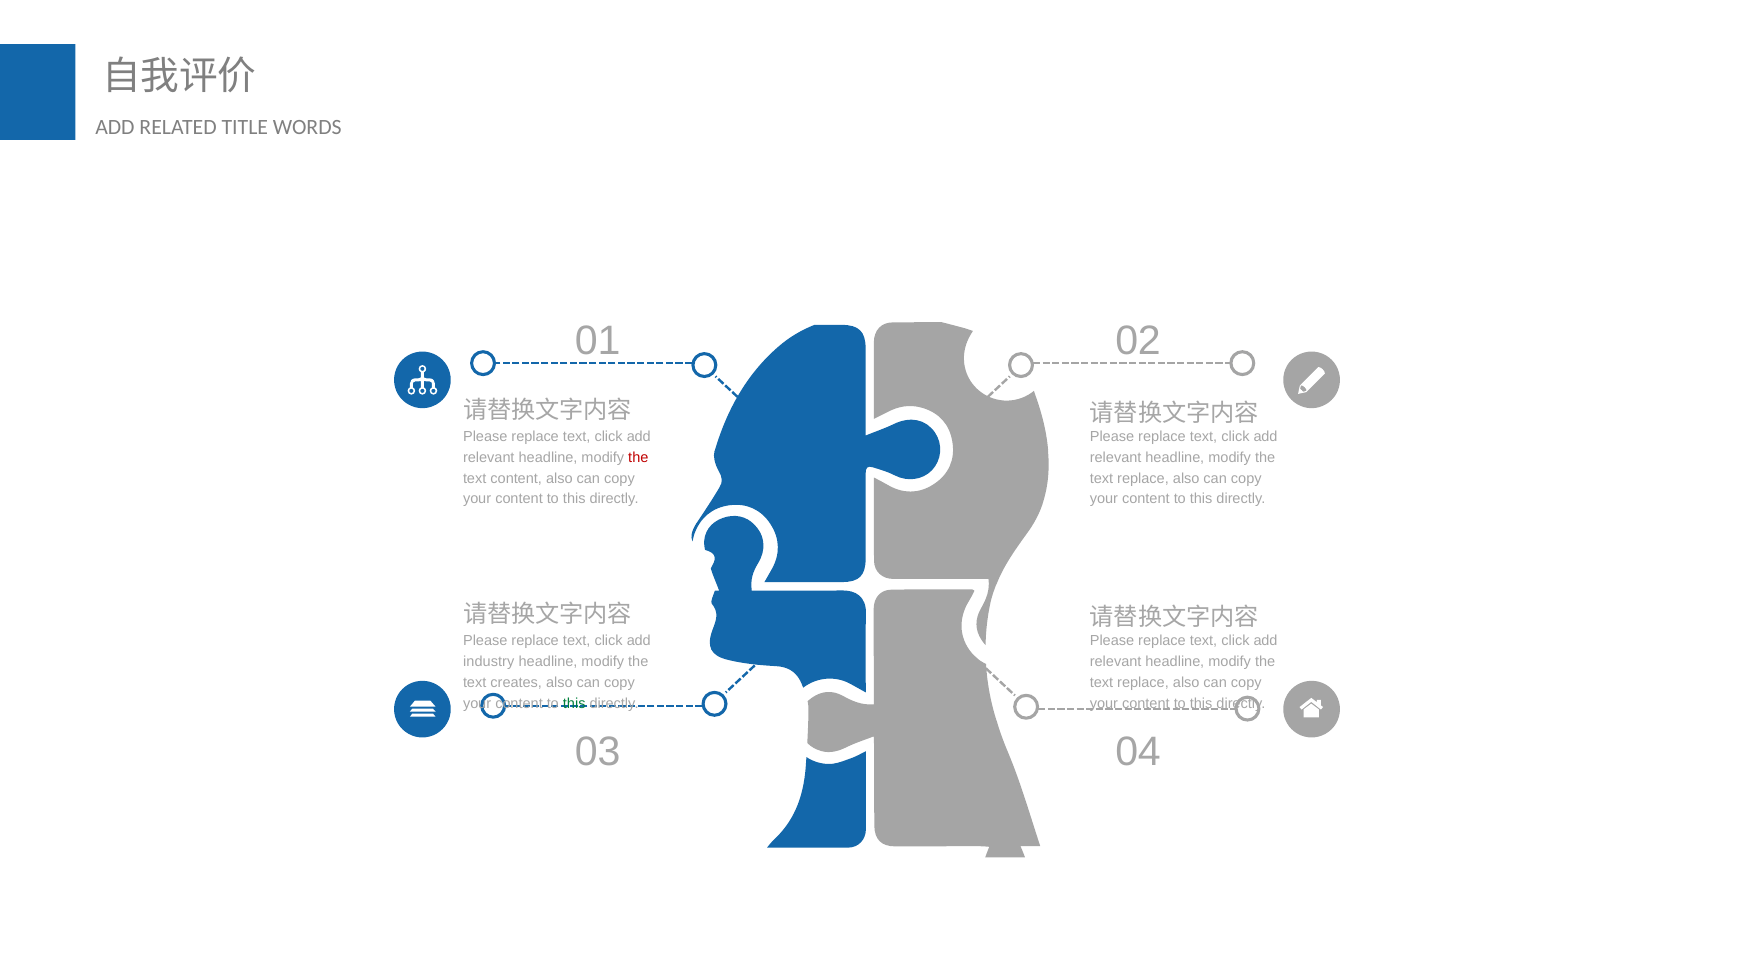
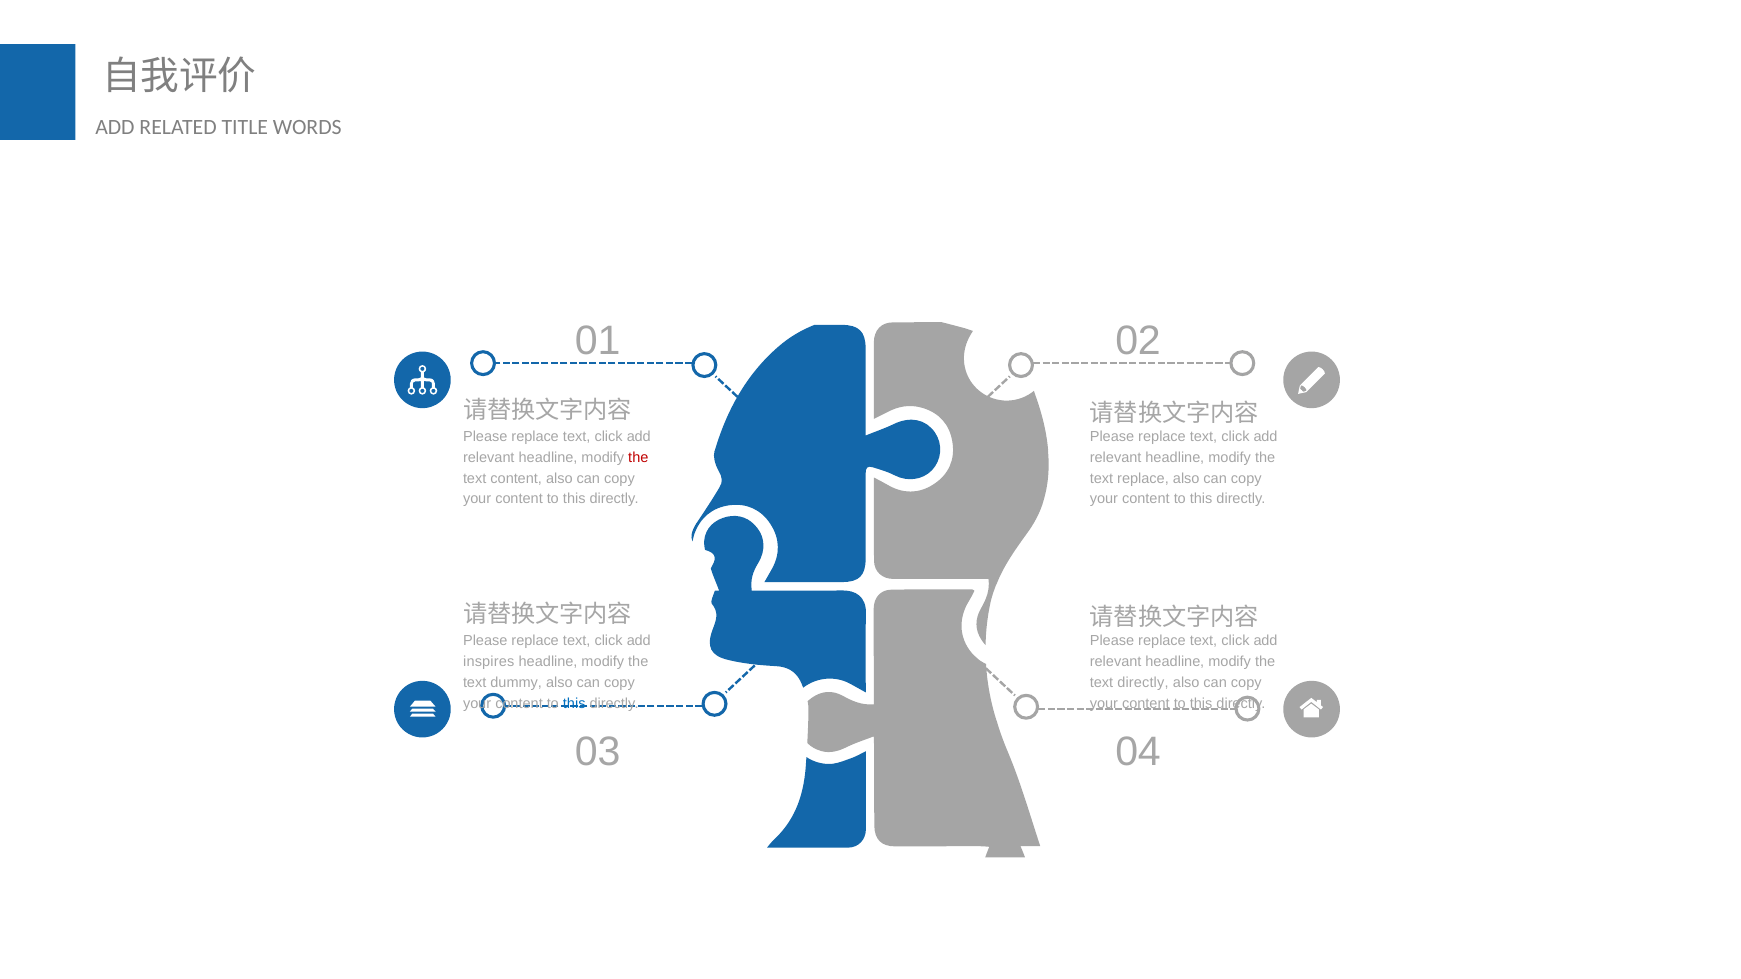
industry: industry -> inspires (489, 662)
creates: creates -> dummy (516, 683)
replace: replace -> directly (1143, 683)
this colour: green -> blue (574, 704)
